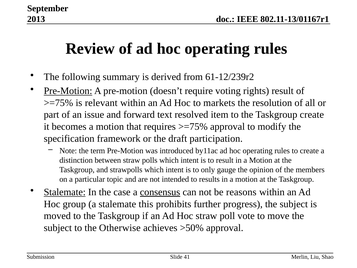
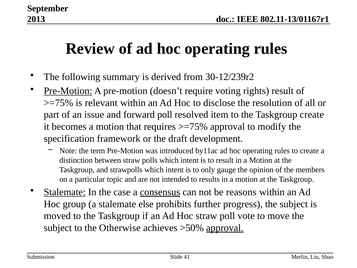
61-12/239r2: 61-12/239r2 -> 30-12/239r2 (230, 77)
markets: markets -> disclose (219, 103)
forward text: text -> poll (165, 115)
participation: participation -> development (216, 138)
this: this -> else (146, 204)
approval underline: none -> present (225, 228)
